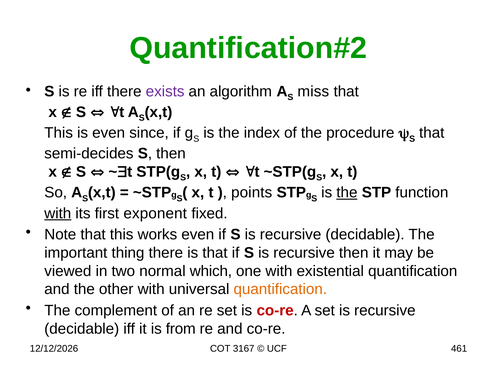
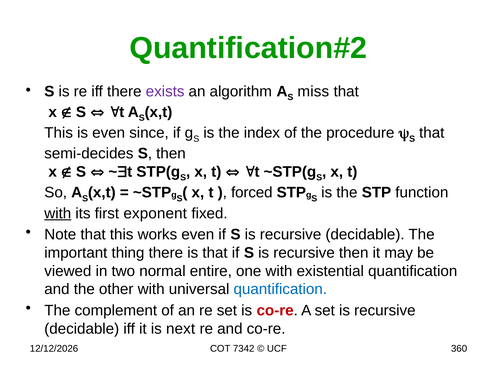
points: points -> forced (252, 192)
the underline: present -> none (347, 192)
which: which -> entire (211, 271)
quantification colour: orange -> blue (280, 289)
from: from -> next (181, 329)
3167: 3167 -> 7342 (244, 348)
461: 461 -> 360 (459, 348)
